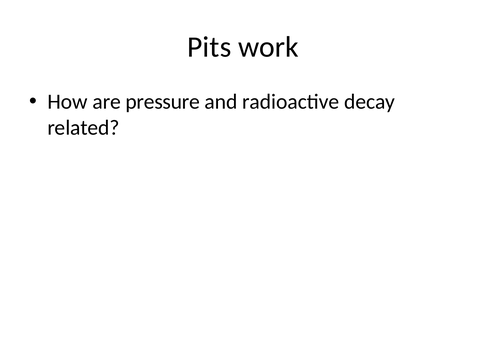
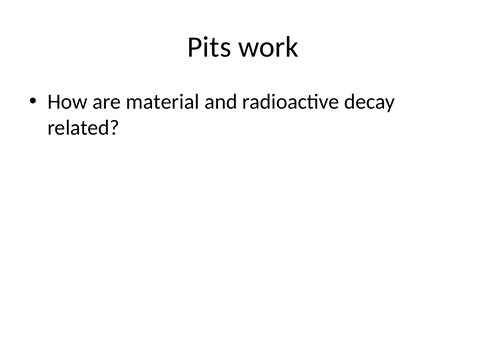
pressure: pressure -> material (163, 102)
